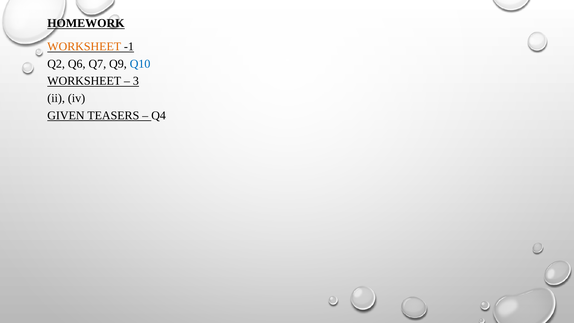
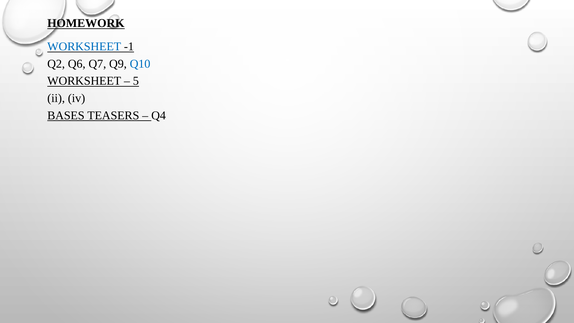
WORKSHEET colour: orange -> blue (84, 47)
3: 3 -> 5 (136, 81)
GIVEN: GIVEN -> BASES (66, 115)
